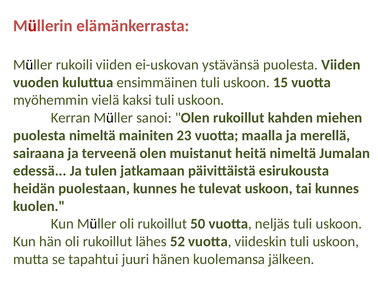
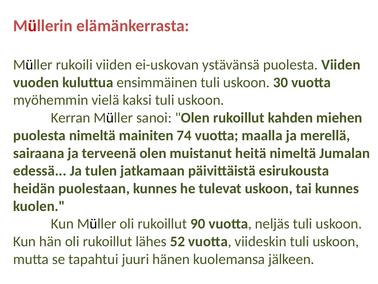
15: 15 -> 30 (281, 82)
23: 23 -> 74 (184, 135)
50: 50 -> 90 (198, 223)
